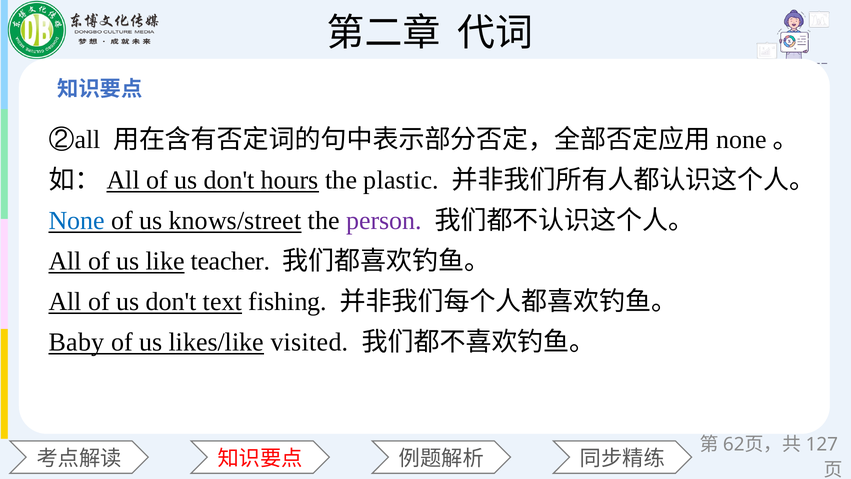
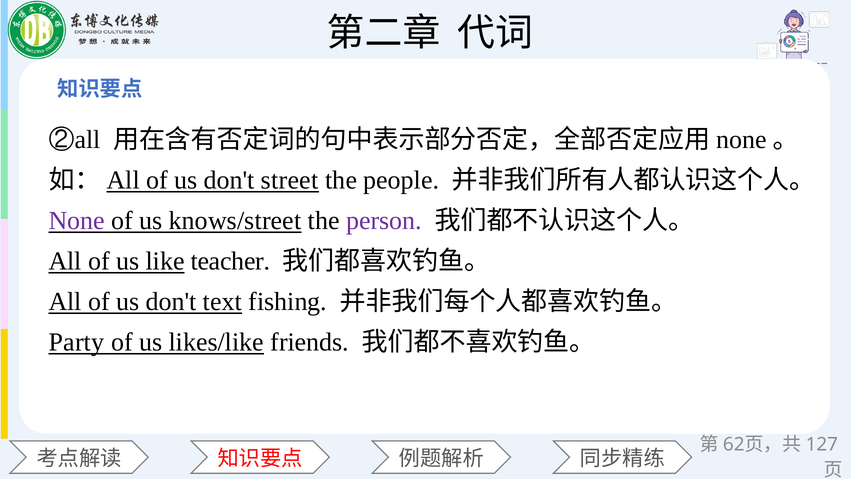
hours: hours -> street (290, 180)
plastic: plastic -> people (401, 180)
None colour: blue -> purple (77, 221)
Baby: Baby -> Party (77, 342)
visited: visited -> friends (310, 342)
